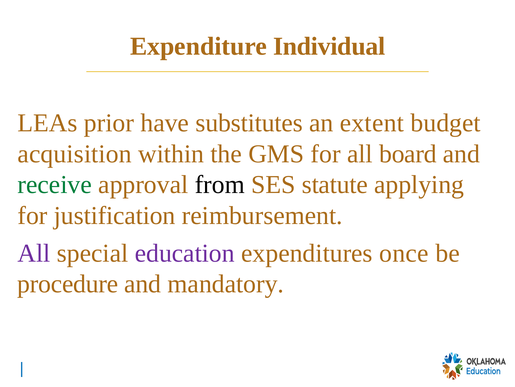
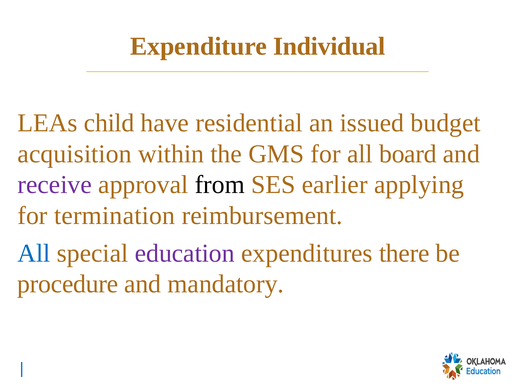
prior: prior -> child (109, 123)
substitutes: substitutes -> residential (249, 123)
extent: extent -> issued (372, 123)
receive colour: green -> purple (55, 184)
statute: statute -> earlier (335, 184)
justification: justification -> termination (115, 215)
All colour: purple -> blue (34, 253)
once: once -> there (404, 253)
